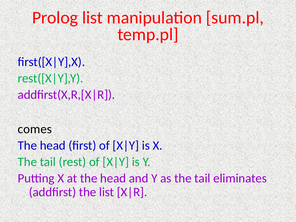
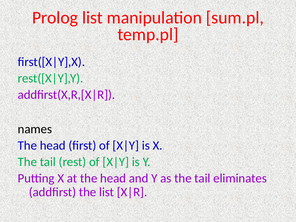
comes: comes -> names (35, 129)
